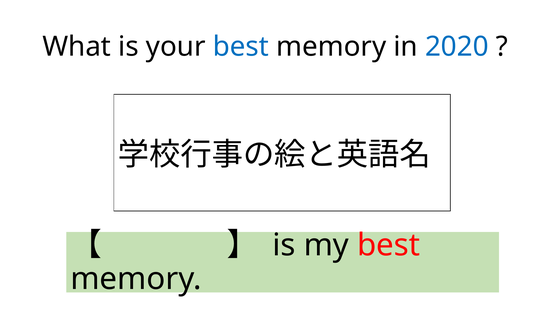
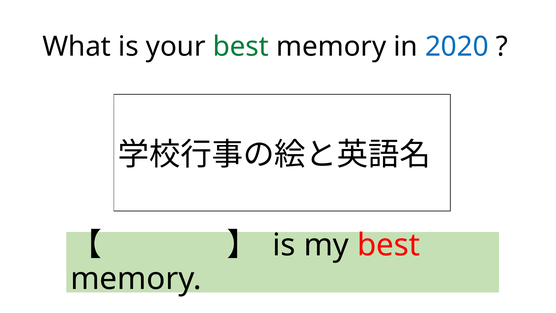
best colour: blue -> green (241, 47)
